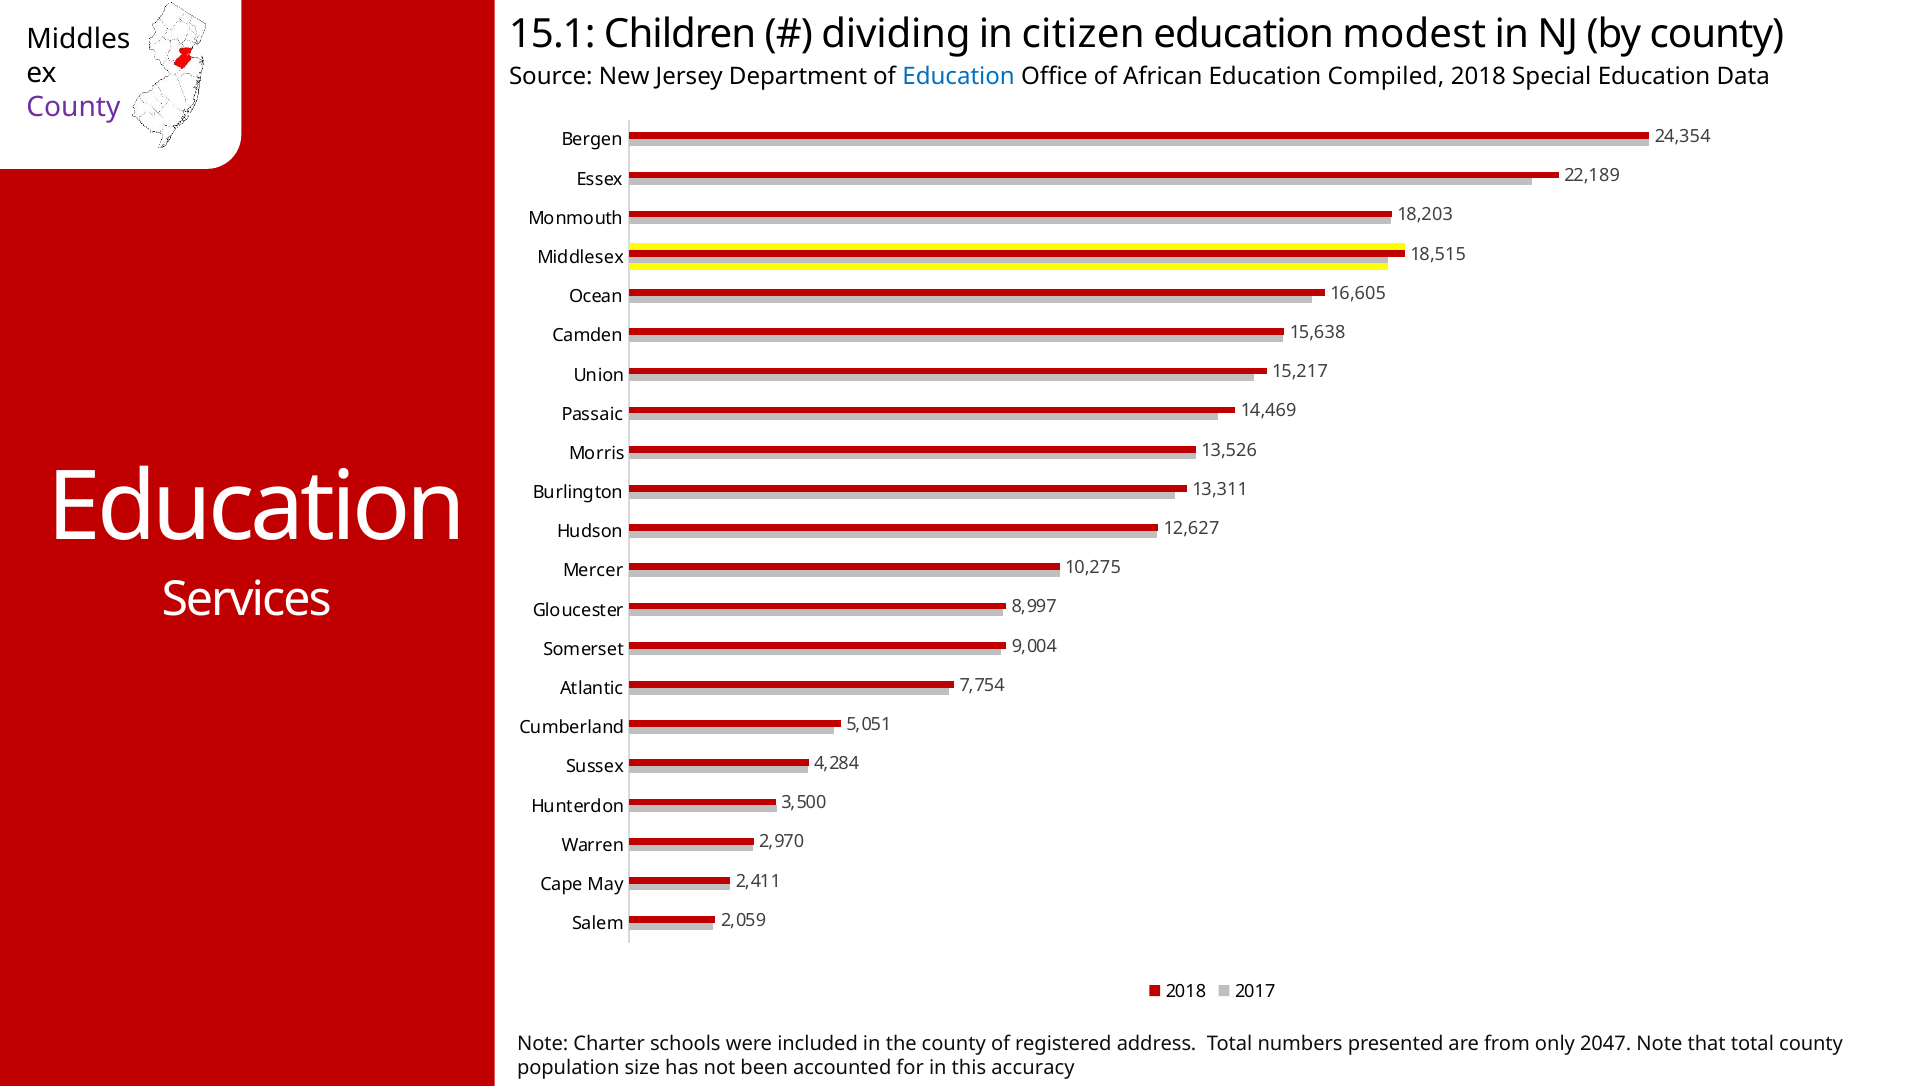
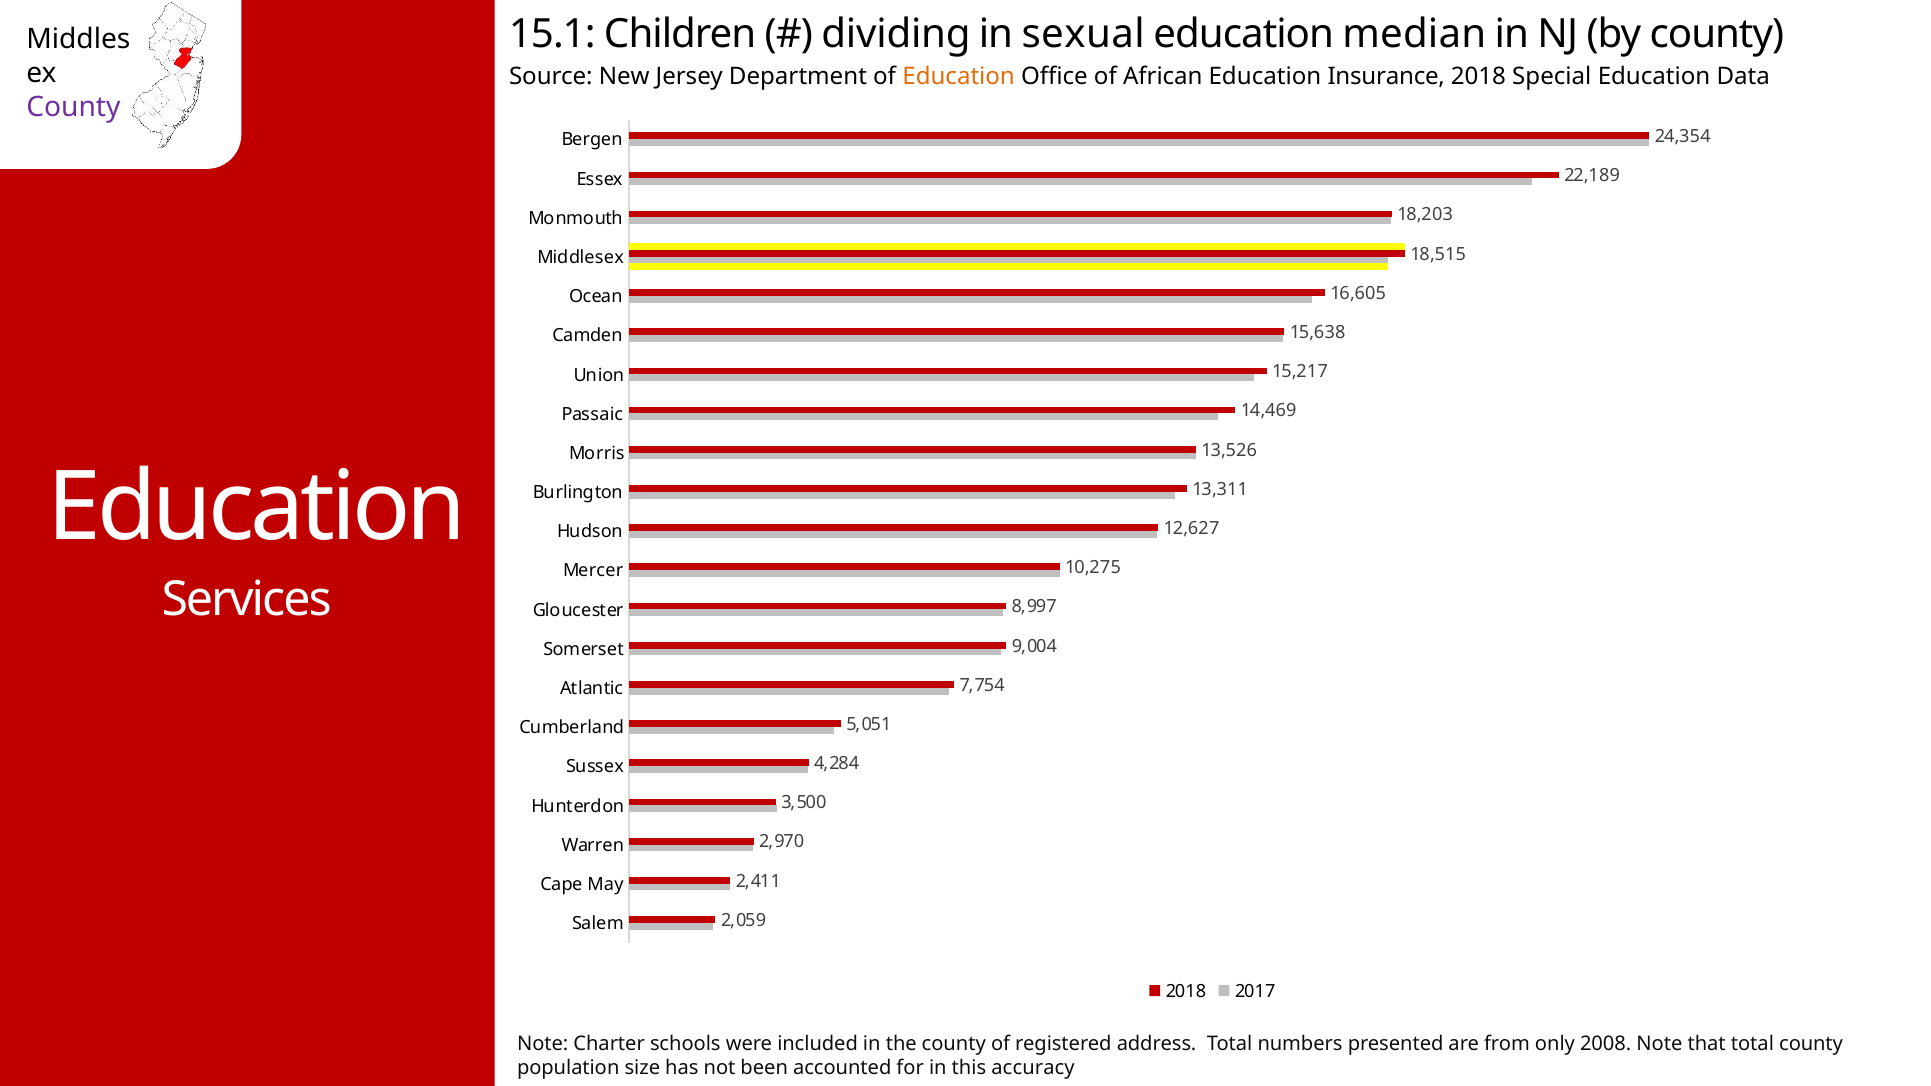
citizen: citizen -> sexual (1083, 34)
modest: modest -> median (1414, 34)
Education colour: blue -> orange (959, 77)
Compiled: Compiled -> Insurance (1386, 77)
2047: 2047 -> 2008 (1606, 1044)
